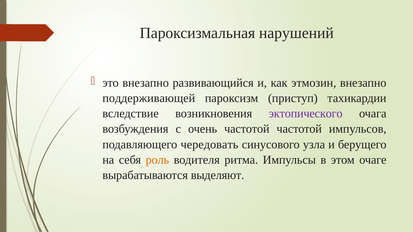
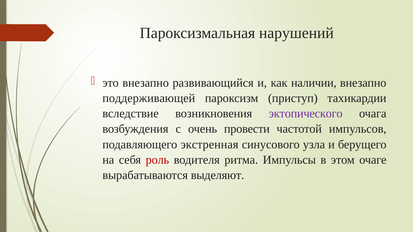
этмозин: этмозин -> наличии (314, 83)
очень частотой: частотой -> провести (247, 129)
чередовать: чередовать -> экстренная (210, 145)
роль colour: orange -> red (157, 160)
